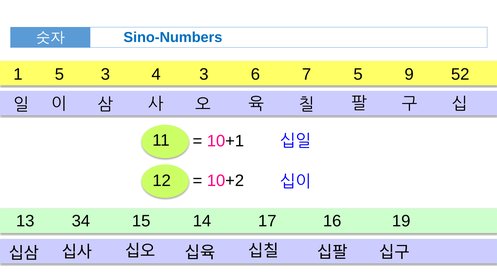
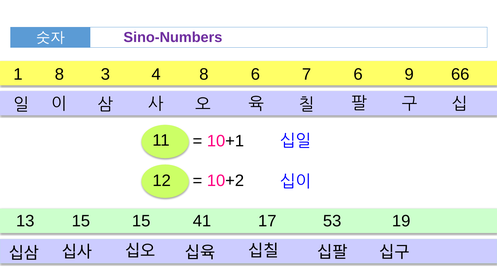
Sino-Numbers colour: blue -> purple (173, 37)
1 5: 5 -> 8 (59, 74)
4 3: 3 -> 8 (204, 74)
7 5: 5 -> 6 (358, 74)
52: 52 -> 66 (460, 74)
13 34: 34 -> 15 (81, 222)
14: 14 -> 41 (202, 222)
16: 16 -> 53 (332, 222)
